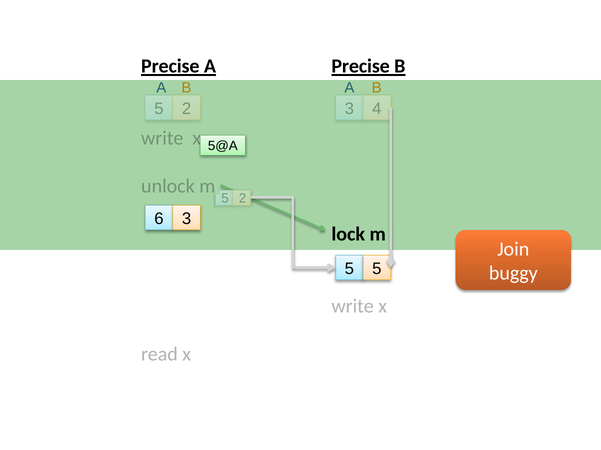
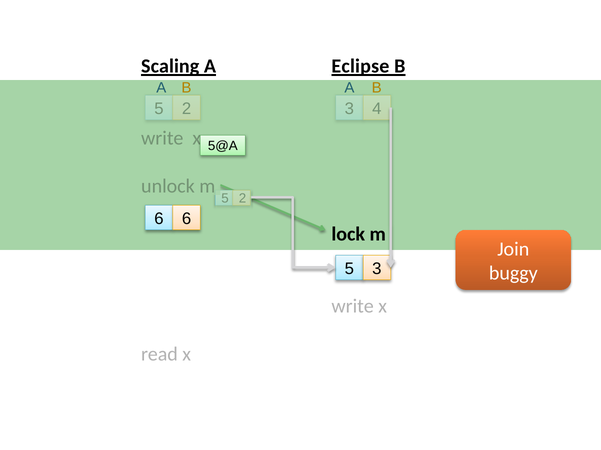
Precise: Precise -> Scaling (170, 66)
Precise: Precise -> Eclipse (360, 66)
6 3: 3 -> 6 (187, 219)
5: 5 -> 3 (377, 269)
